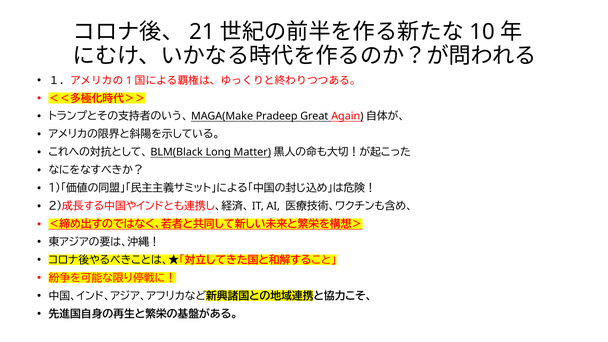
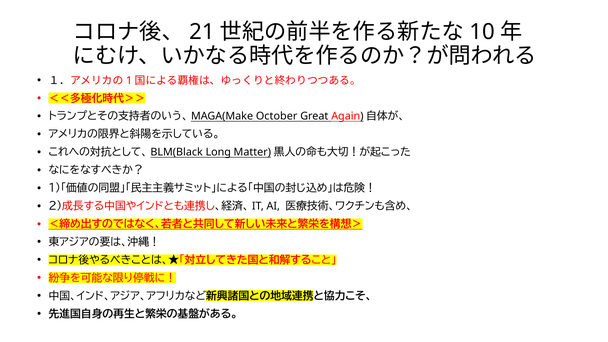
Pradeep: Pradeep -> October (277, 116)
